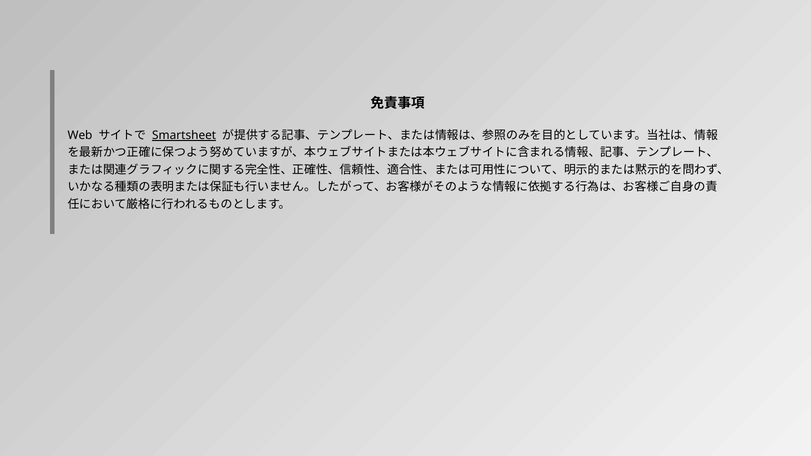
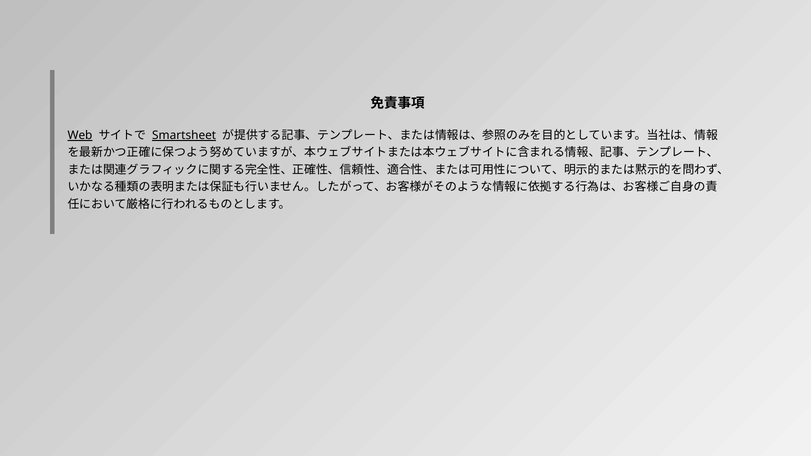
Web underline: none -> present (80, 135)
